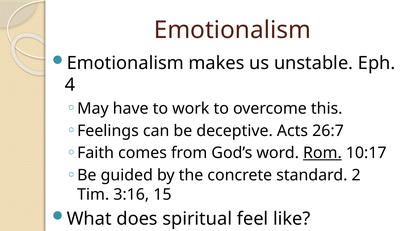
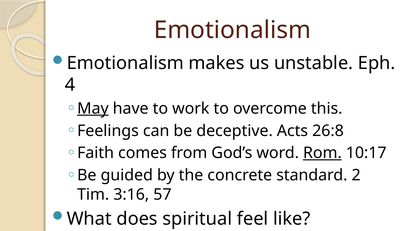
May underline: none -> present (93, 108)
26:7: 26:7 -> 26:8 (328, 131)
15: 15 -> 57 (162, 194)
